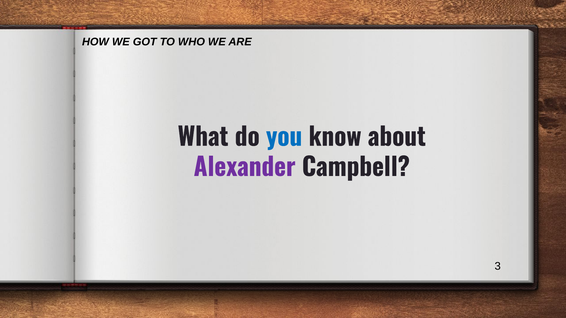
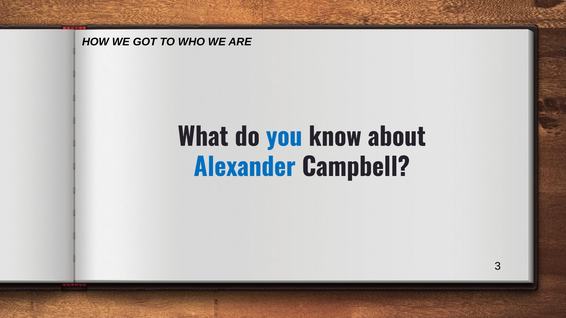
Alexander colour: purple -> blue (245, 168)
